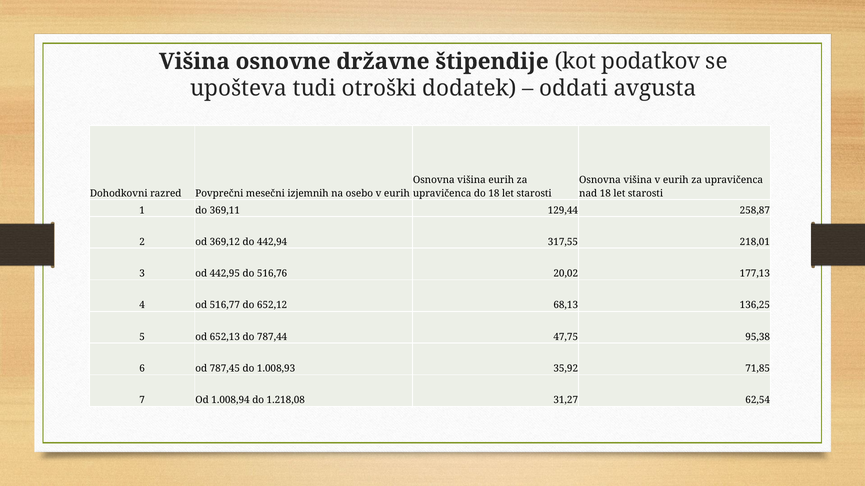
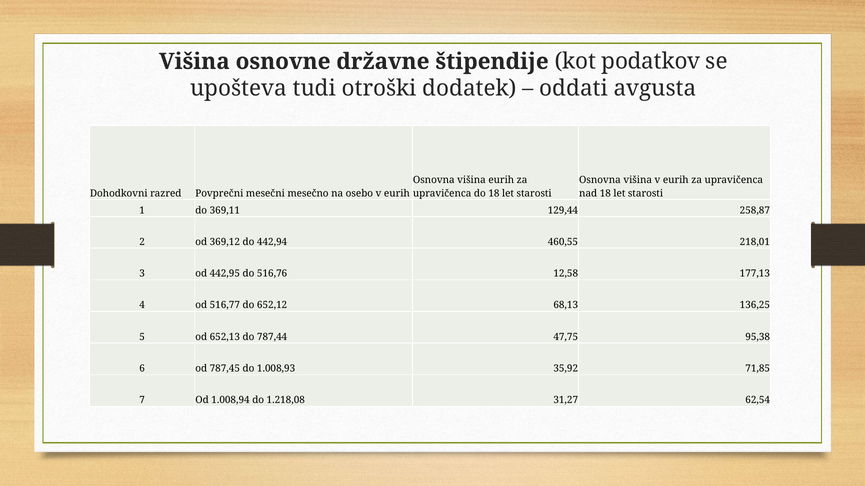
izjemnih: izjemnih -> mesečno (308, 194)
317,55: 317,55 -> 460,55 (563, 242)
20,02: 20,02 -> 12,58 (566, 274)
